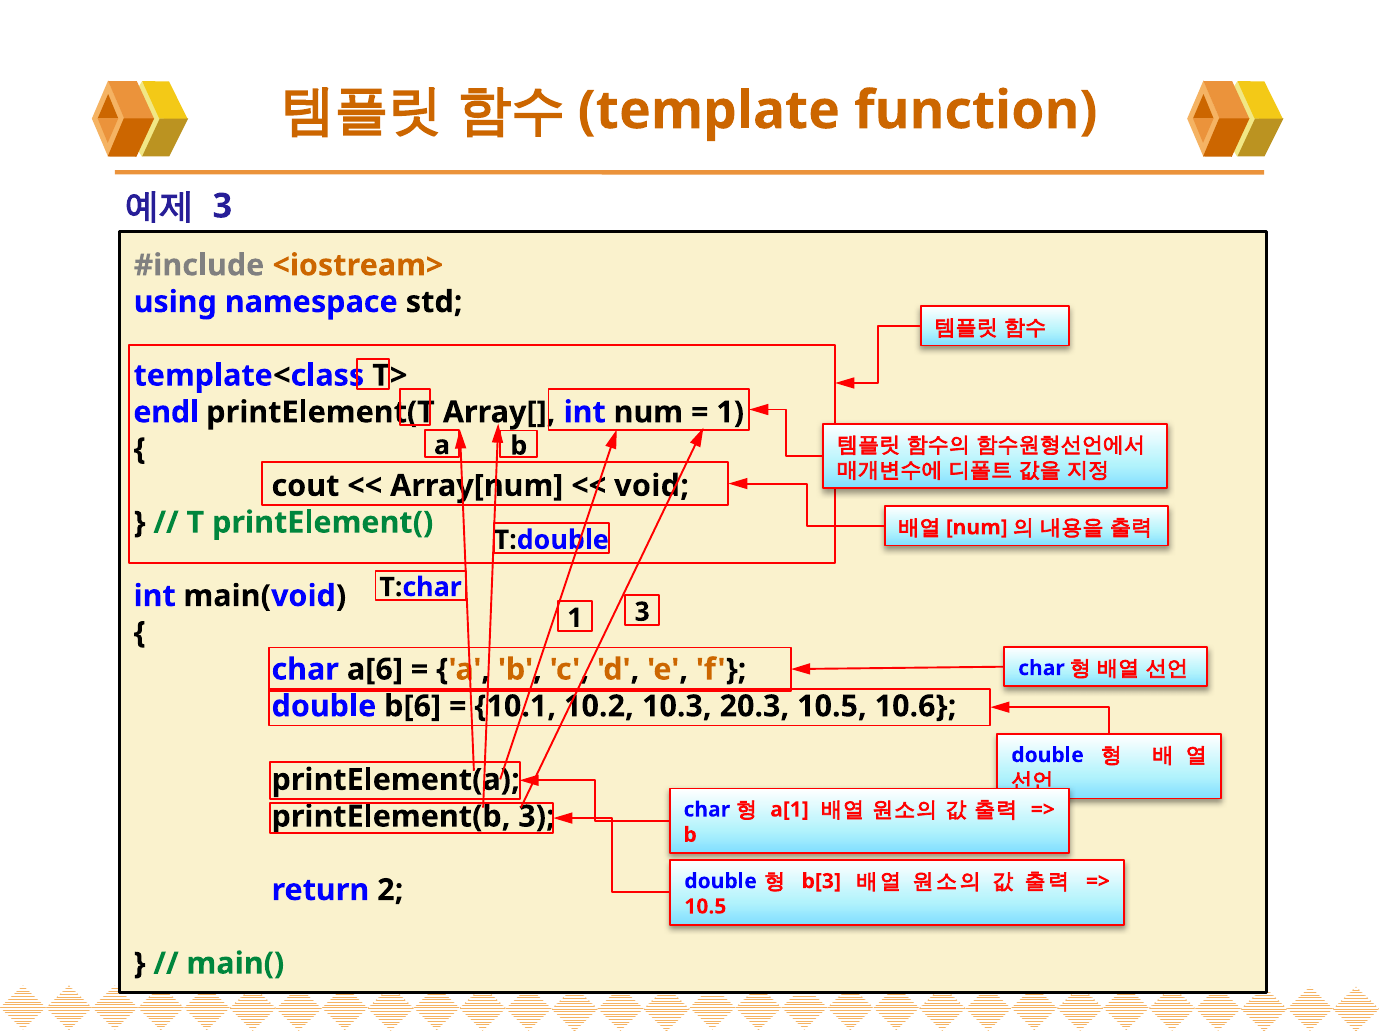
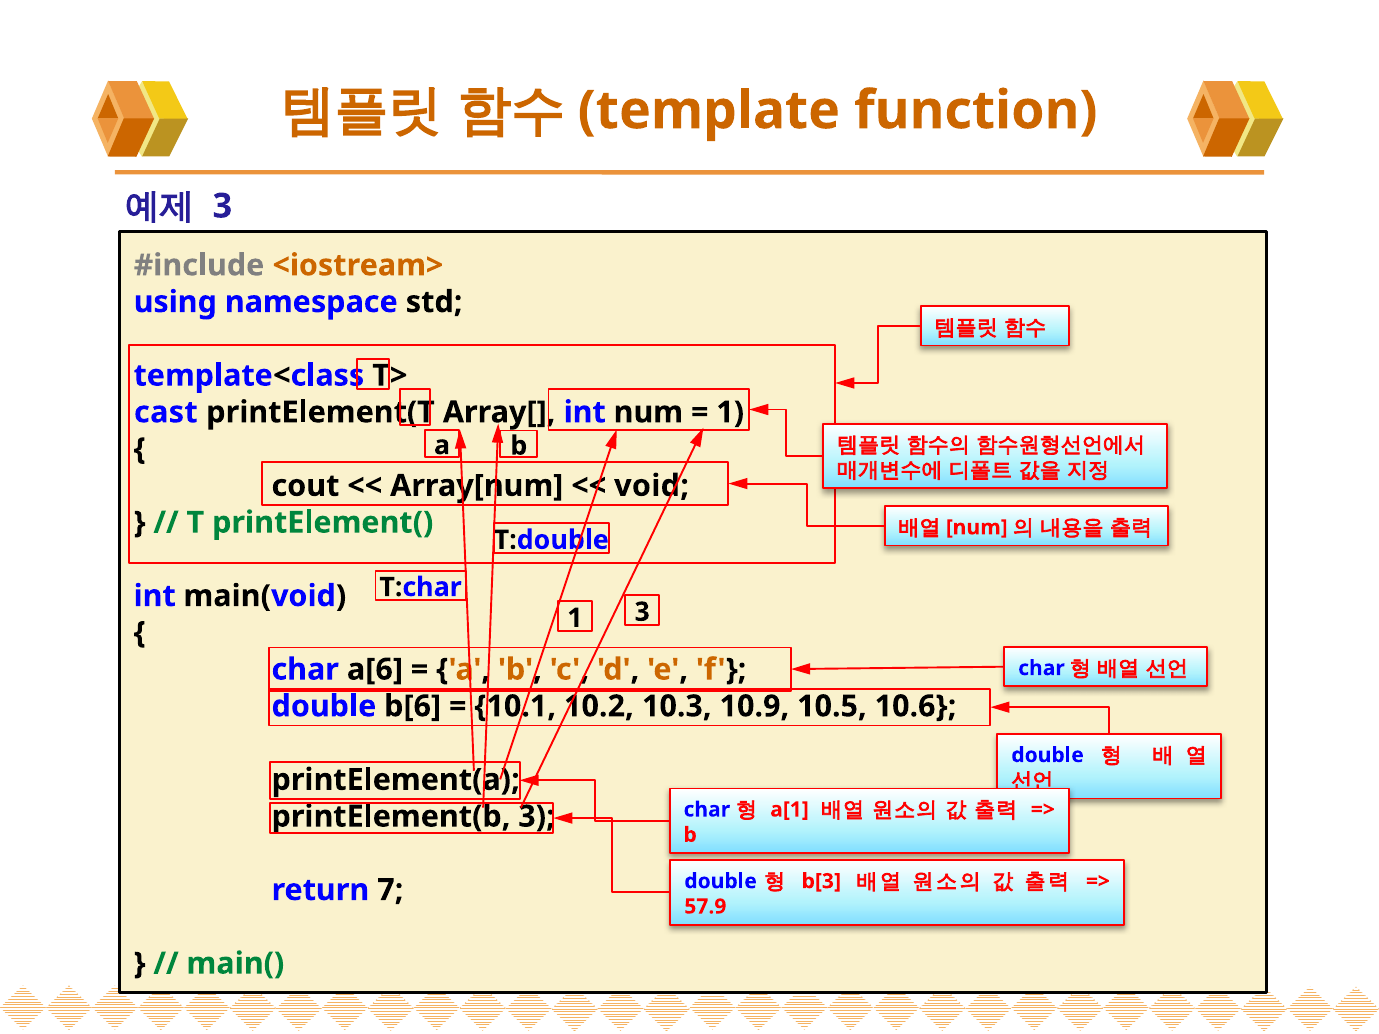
endl: endl -> cast (166, 412)
20.3: 20.3 -> 10.9 (754, 706)
2: 2 -> 7 (390, 890)
10.5: 10.5 -> 57.9 (705, 907)
